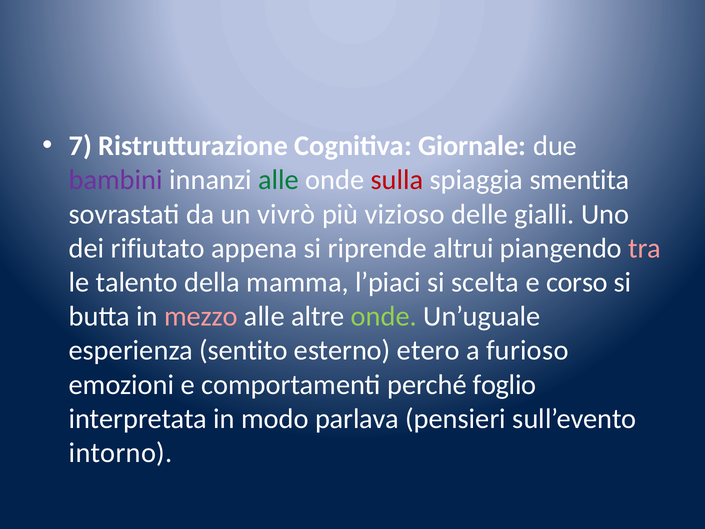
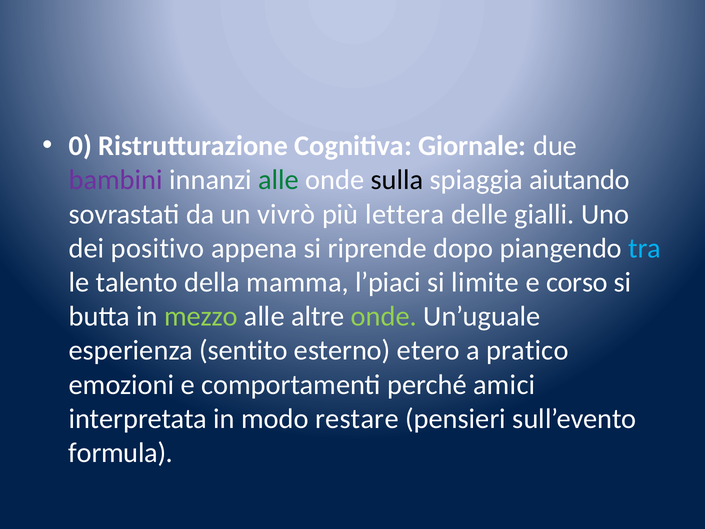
7: 7 -> 0 (80, 146)
sulla colour: red -> black (397, 180)
smentita: smentita -> aiutando (580, 180)
vizioso: vizioso -> lettera (405, 214)
rifiutato: rifiutato -> positivo (158, 248)
altrui: altrui -> dopo (463, 248)
tra colour: pink -> light blue (645, 248)
scelta: scelta -> limite (485, 282)
mezzo colour: pink -> light green (201, 316)
furioso: furioso -> pratico (527, 350)
foglio: foglio -> amici (504, 385)
parlava: parlava -> restare (357, 419)
intorno: intorno -> formula (121, 453)
